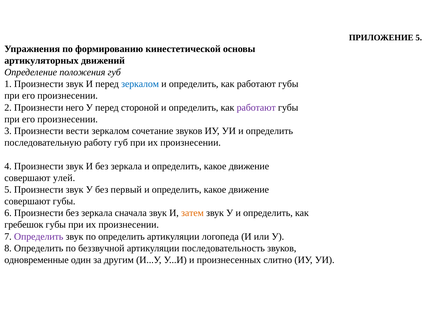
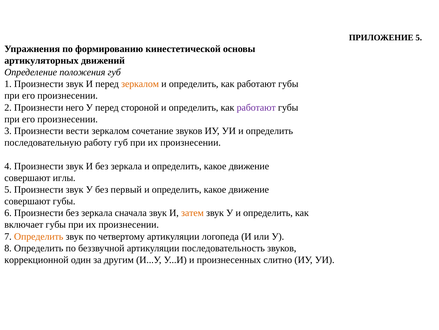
зеркалом colour: blue -> orange (140, 84)
улей: улей -> иглы (64, 177)
гребешок: гребешок -> включает (24, 224)
Определить colour: purple -> orange (39, 236)
по определить: определить -> четвертому (121, 236)
одновременные: одновременные -> коррекционной (36, 259)
